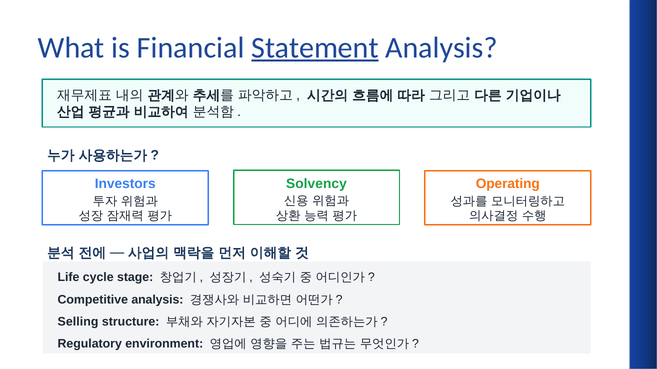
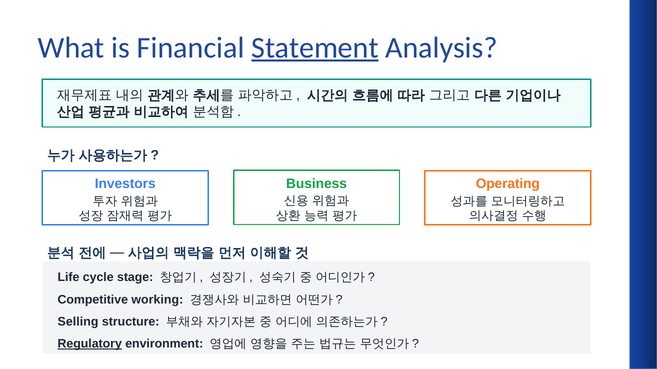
Solvency: Solvency -> Business (316, 184)
Competitive analysis: analysis -> working (157, 300)
Regulatory underline: none -> present (90, 344)
